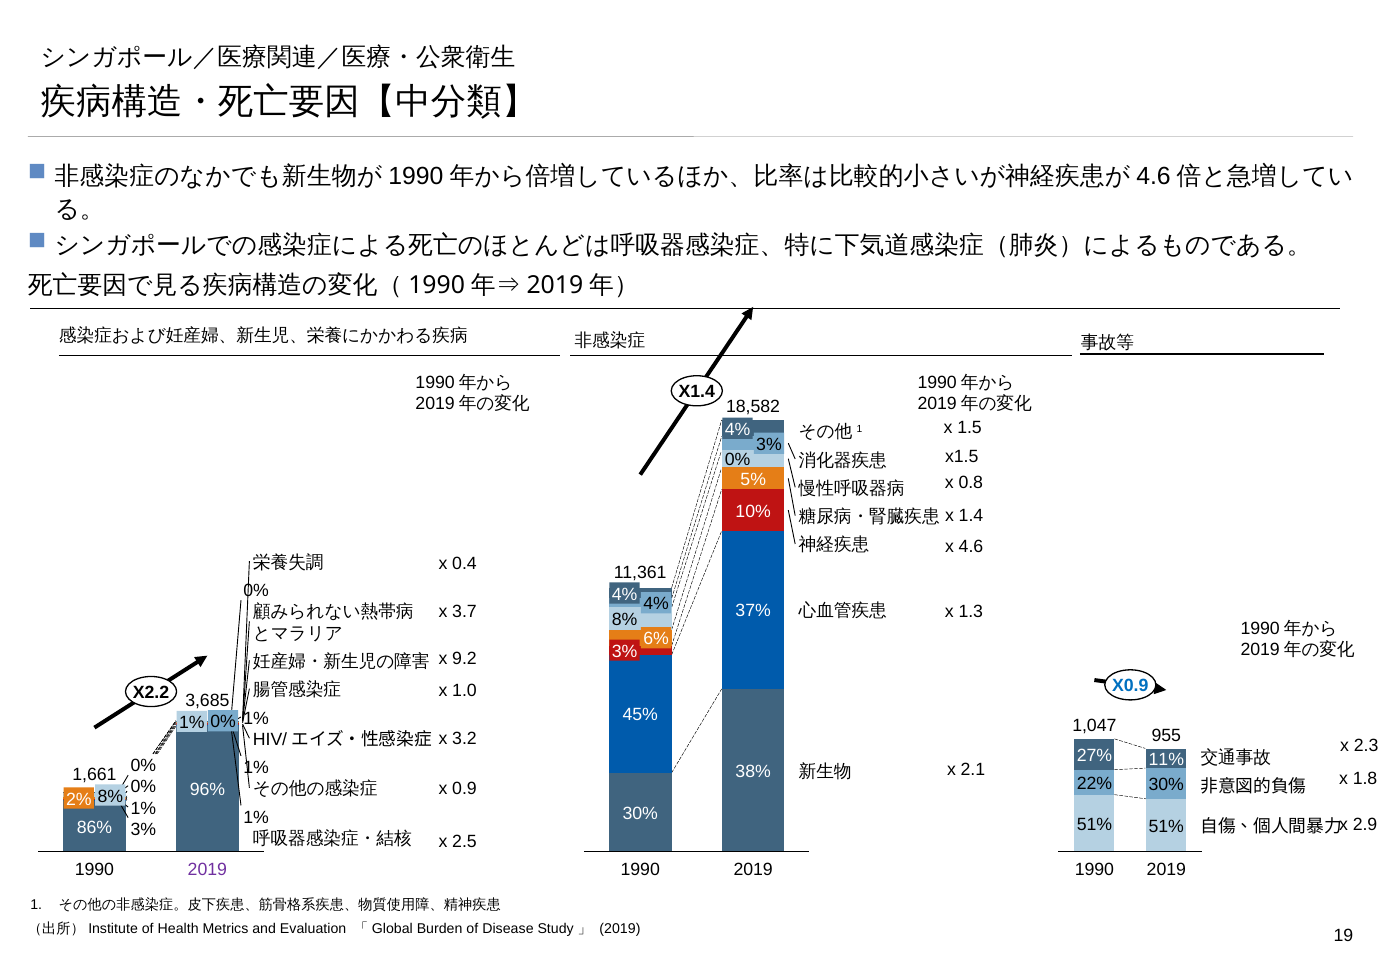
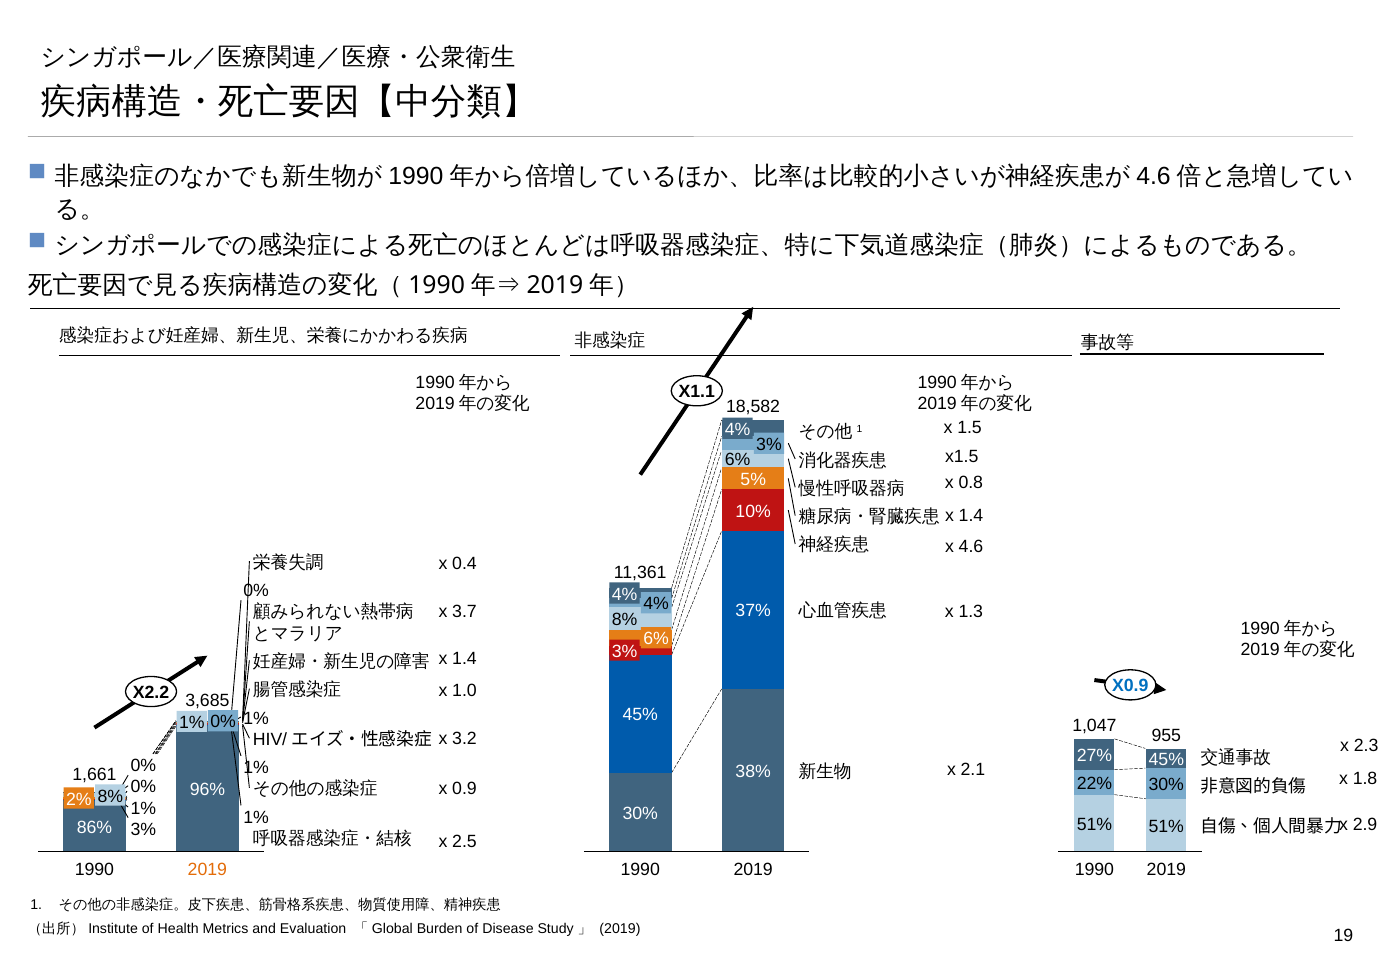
X1.4: X1.4 -> X1.1 (697, 392)
0%: 0% -> 6% (738, 460)
9.2: 9.2 -> 1.4 (465, 659)
11%: 11% -> 45% (1166, 760)
2019 colour: purple -> orange (207, 869)
